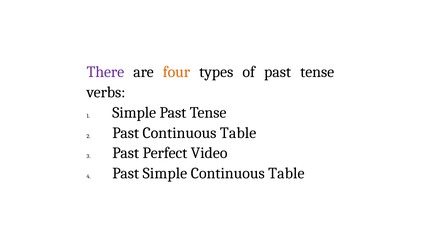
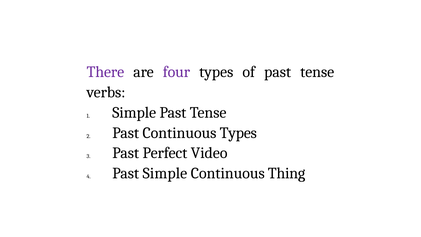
four colour: orange -> purple (176, 72)
Past Continuous Table: Table -> Types (238, 133)
Table: Table -> Thing (287, 173)
